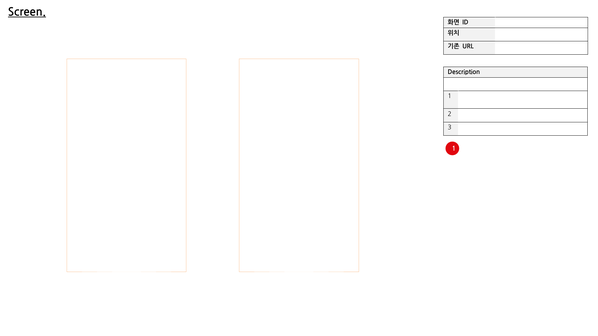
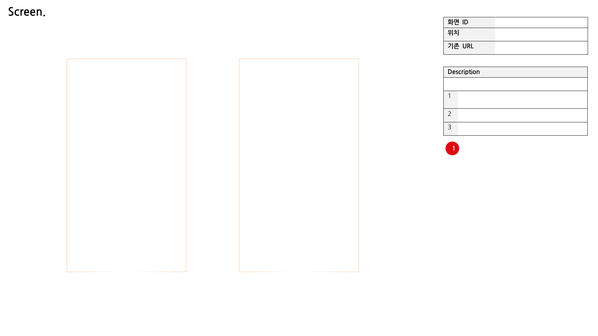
Screen underline: present -> none (27, 12)
